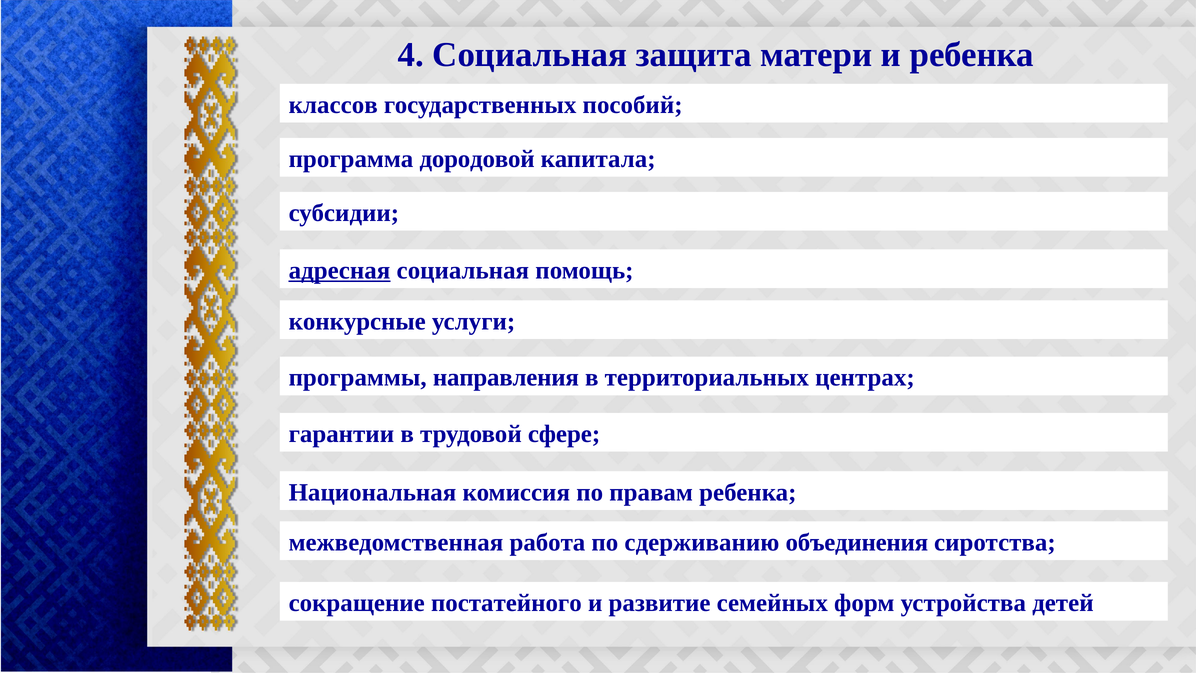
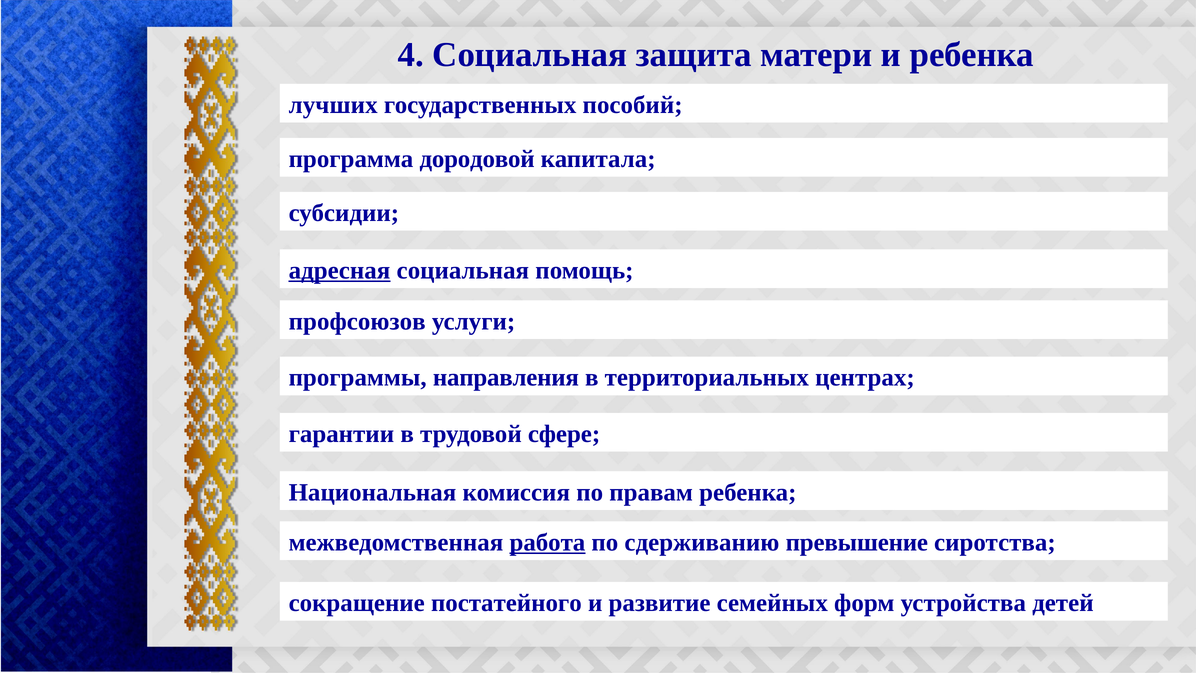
классов: классов -> лучших (333, 105)
конкурсные: конкурсные -> профсоюзов (357, 321)
работа underline: none -> present (547, 542)
объединения: объединения -> превышение (857, 542)
